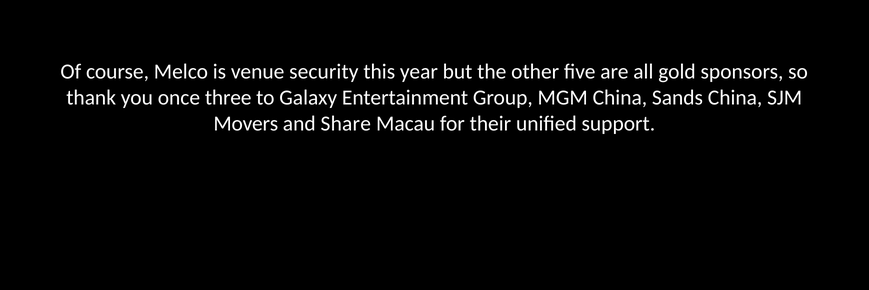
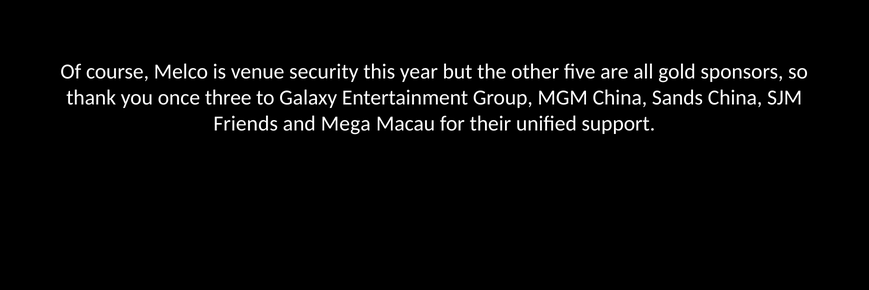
Movers: Movers -> Friends (246, 123)
Share: Share -> Mega (346, 123)
